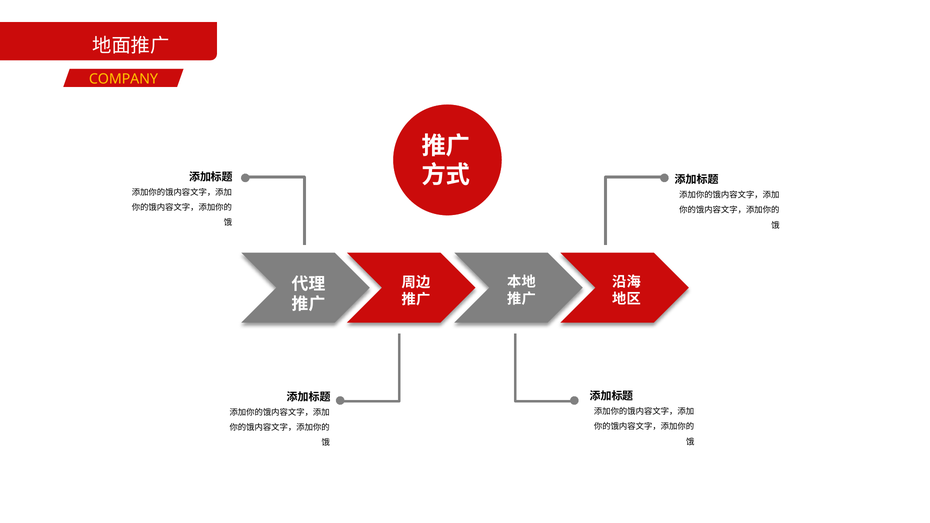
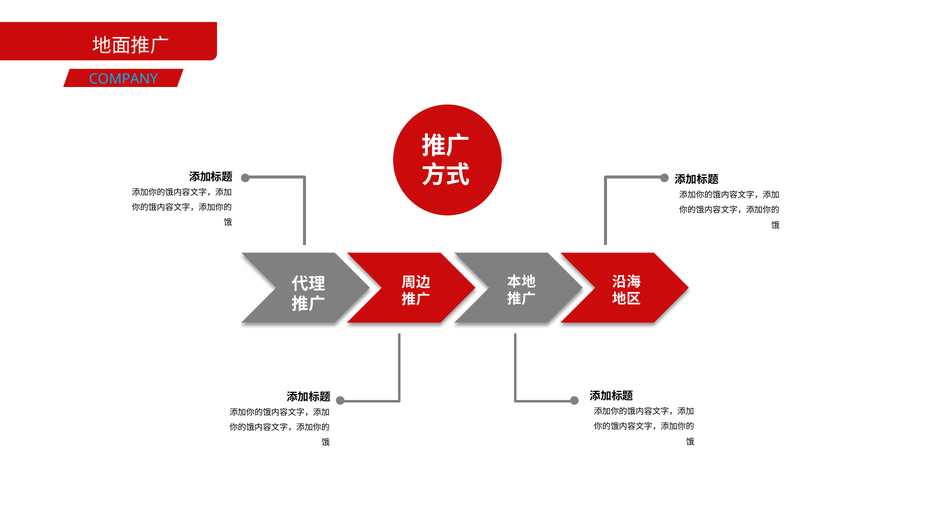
COMPANY colour: yellow -> light blue (123, 79)
